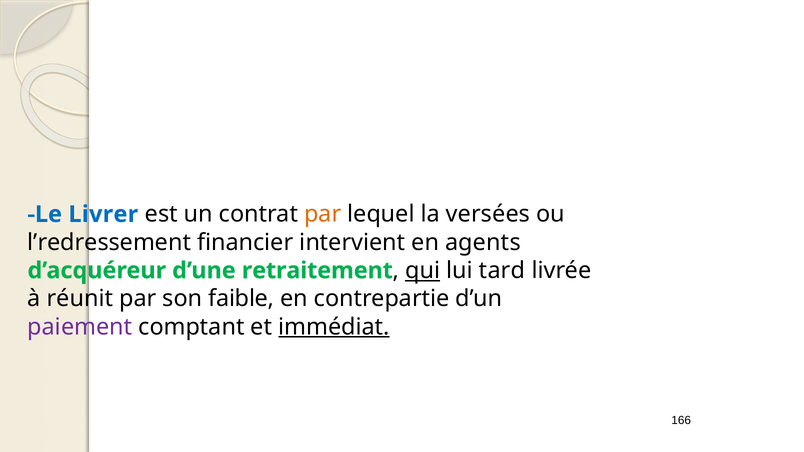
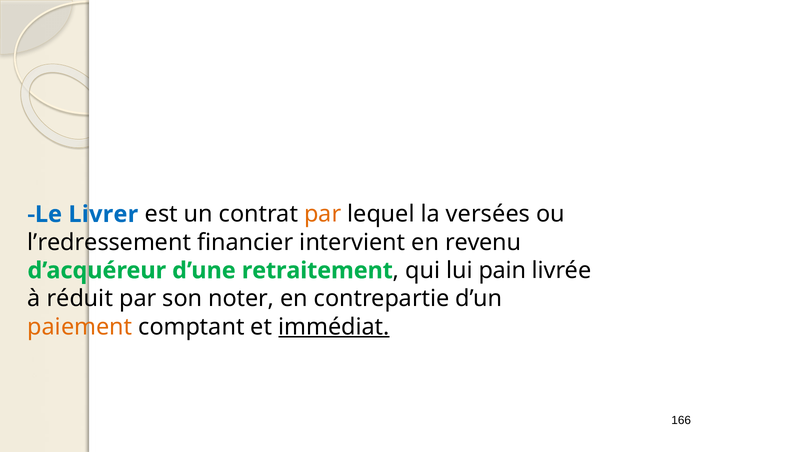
agents: agents -> revenu (483, 243)
qui underline: present -> none (423, 271)
tard: tard -> pain (502, 271)
réunit: réunit -> réduit (80, 299)
faible: faible -> noter (241, 299)
paiement colour: purple -> orange (80, 327)
